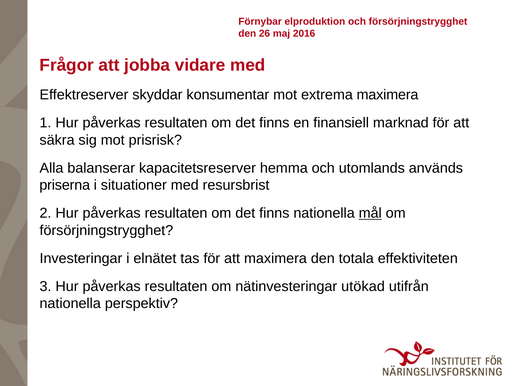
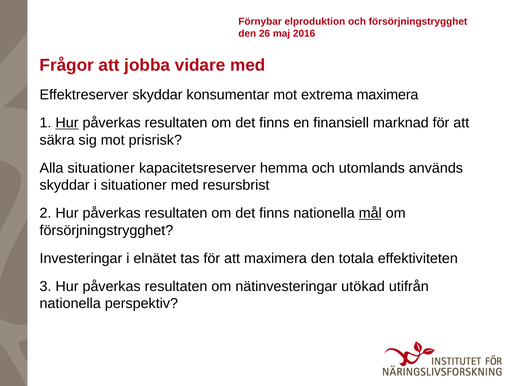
Hur underline: none -> present (67, 123)
Alla balanserar: balanserar -> situationer (101, 168)
priserna: priserna -> skyddar (65, 185)
